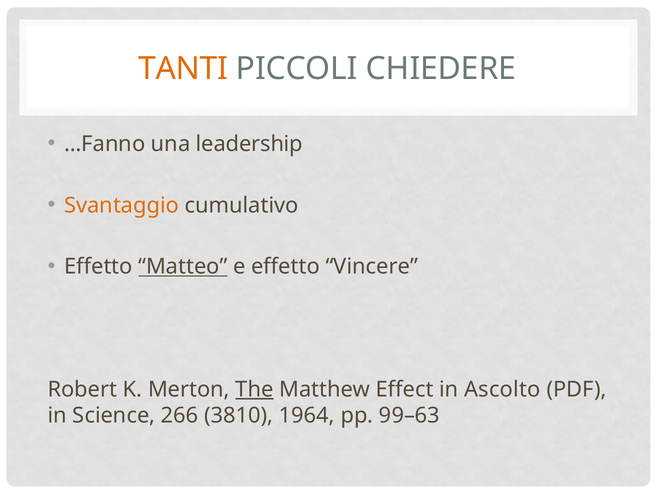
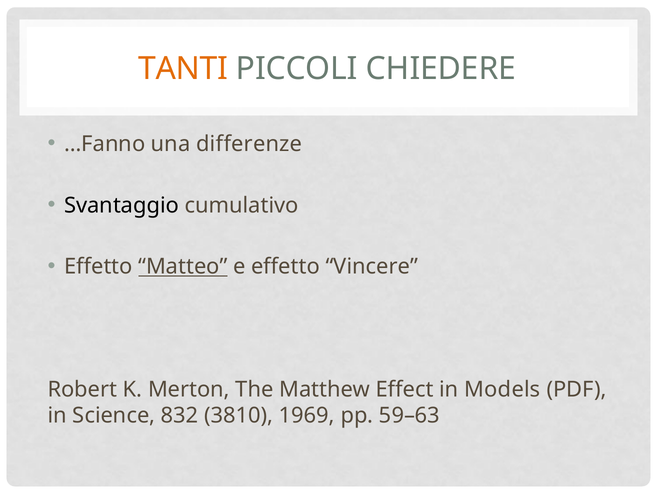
leadership: leadership -> differenze (249, 144)
Svantaggio colour: orange -> black (122, 205)
The underline: present -> none (255, 389)
Ascolto: Ascolto -> Models (502, 389)
266: 266 -> 832 (180, 415)
1964: 1964 -> 1969 (307, 415)
99–63: 99–63 -> 59–63 (409, 415)
